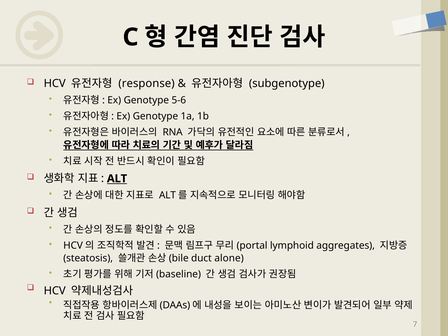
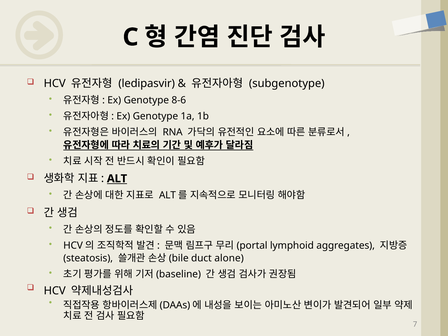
response: response -> ledipasvir (147, 83)
5-6: 5-6 -> 8-6 (179, 100)
